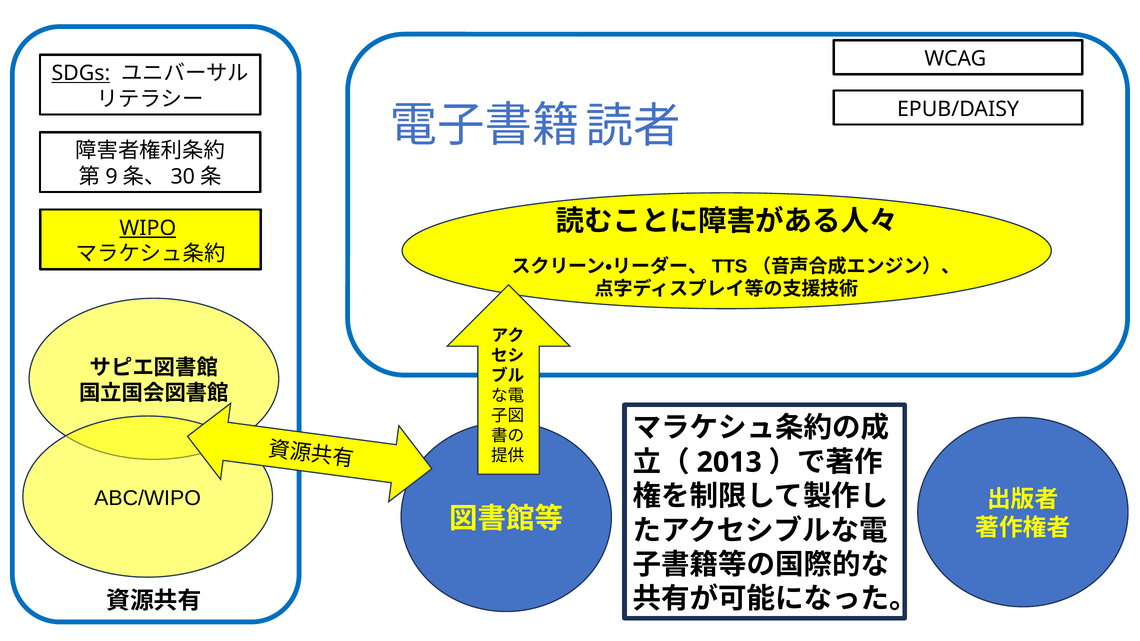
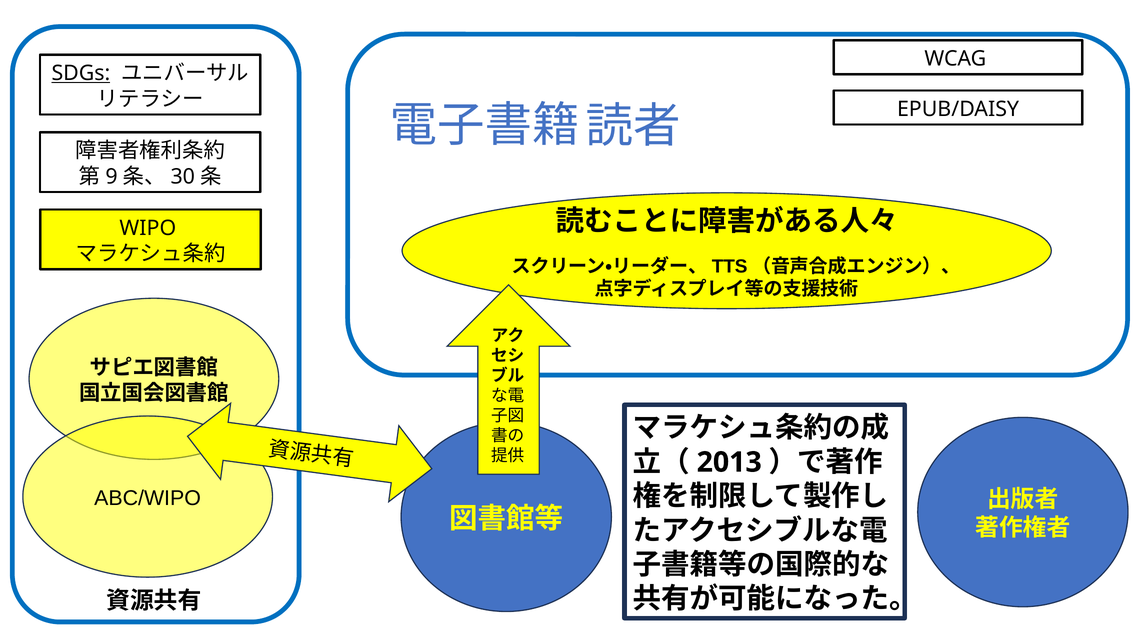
WIPO underline: present -> none (148, 228)
